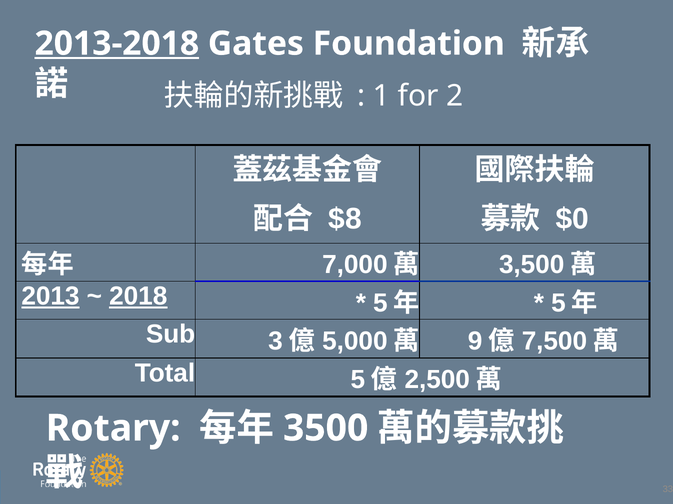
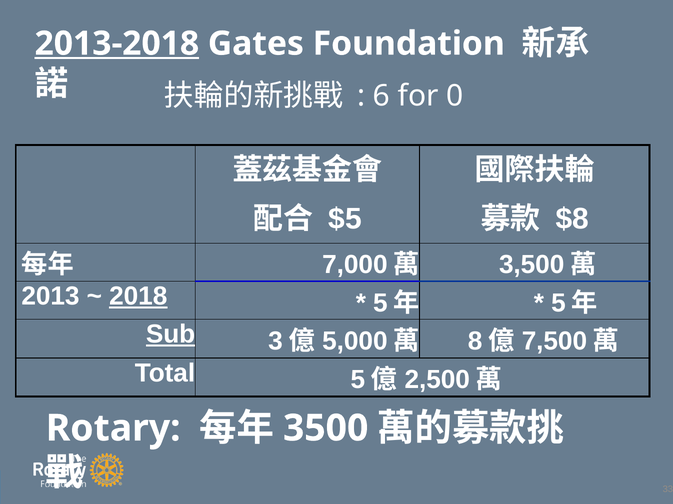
1: 1 -> 6 (381, 96)
2: 2 -> 0 (455, 96)
$8: $8 -> $5 (345, 219)
$0: $0 -> $8 (572, 219)
2013 underline: present -> none (50, 297)
Sub underline: none -> present (171, 335)
9: 9 -> 8 (475, 341)
